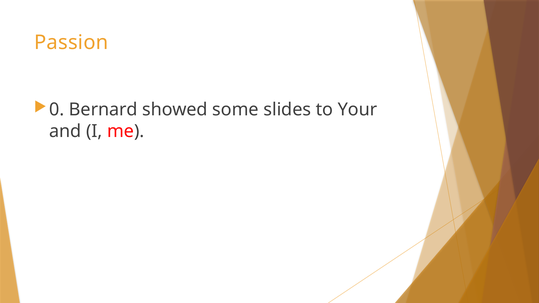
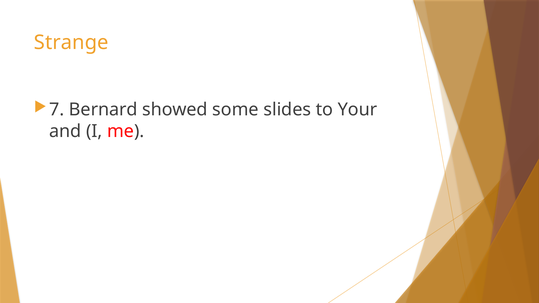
Passion: Passion -> Strange (71, 43)
0: 0 -> 7 (57, 110)
